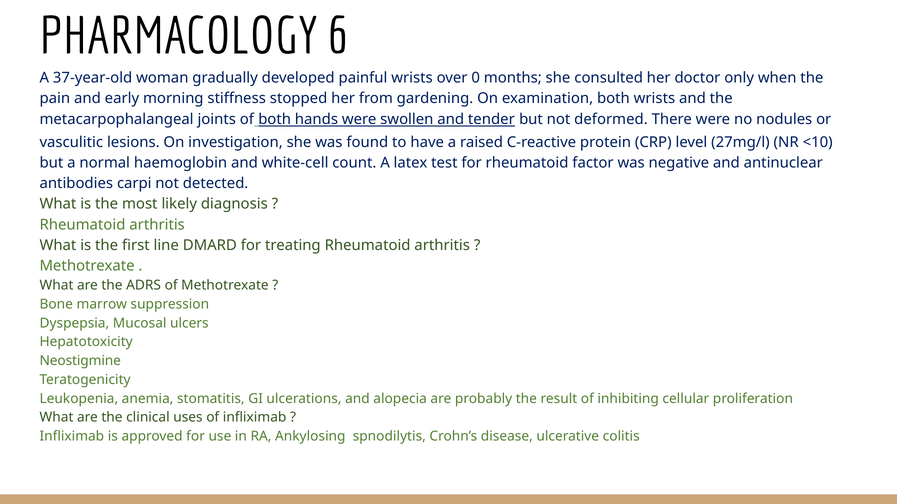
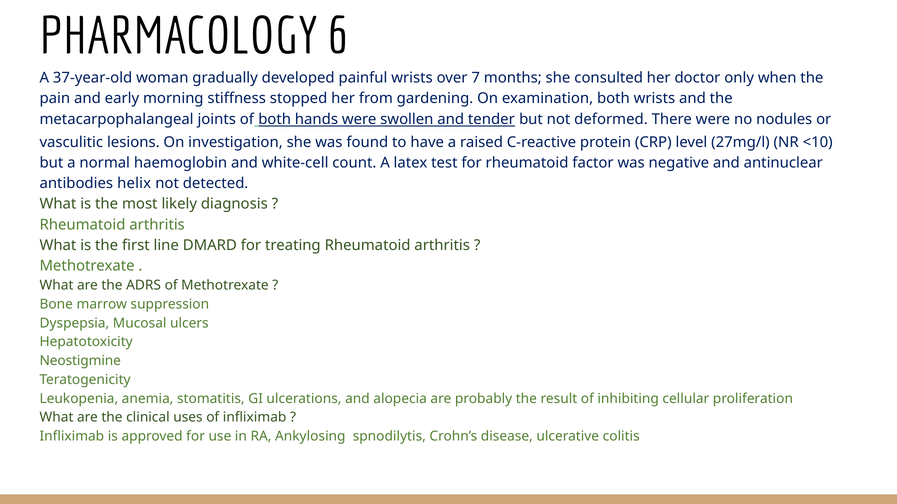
0: 0 -> 7 (476, 78)
carpi: carpi -> helix (134, 184)
